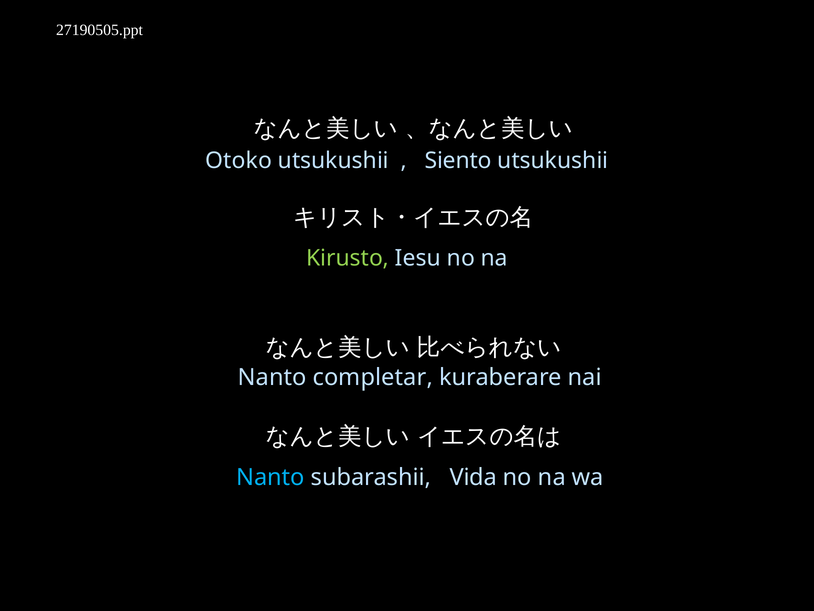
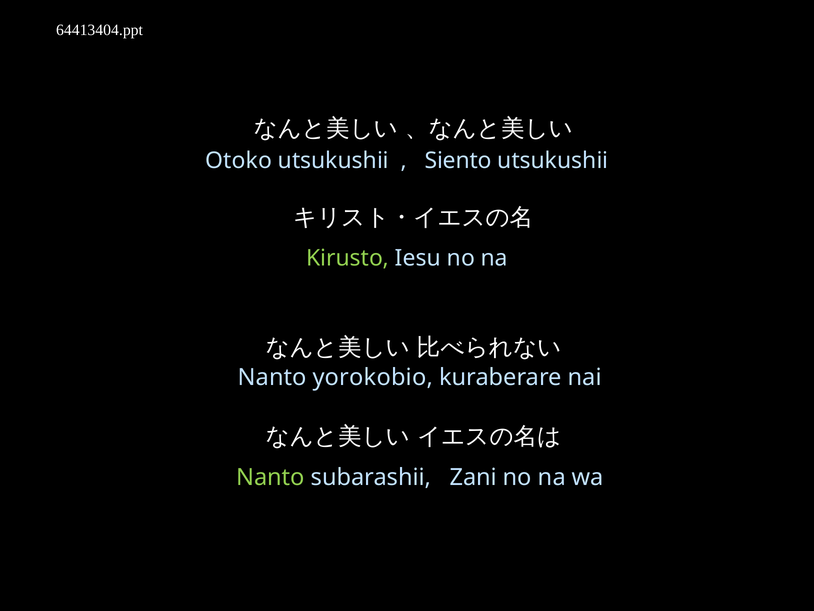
27190505.ppt: 27190505.ppt -> 64413404.ppt (100, 30)
completar: completar -> yorokobio (373, 377)
Nanto colour: light blue -> light green (270, 477)
Vida: Vida -> Zani (473, 477)
